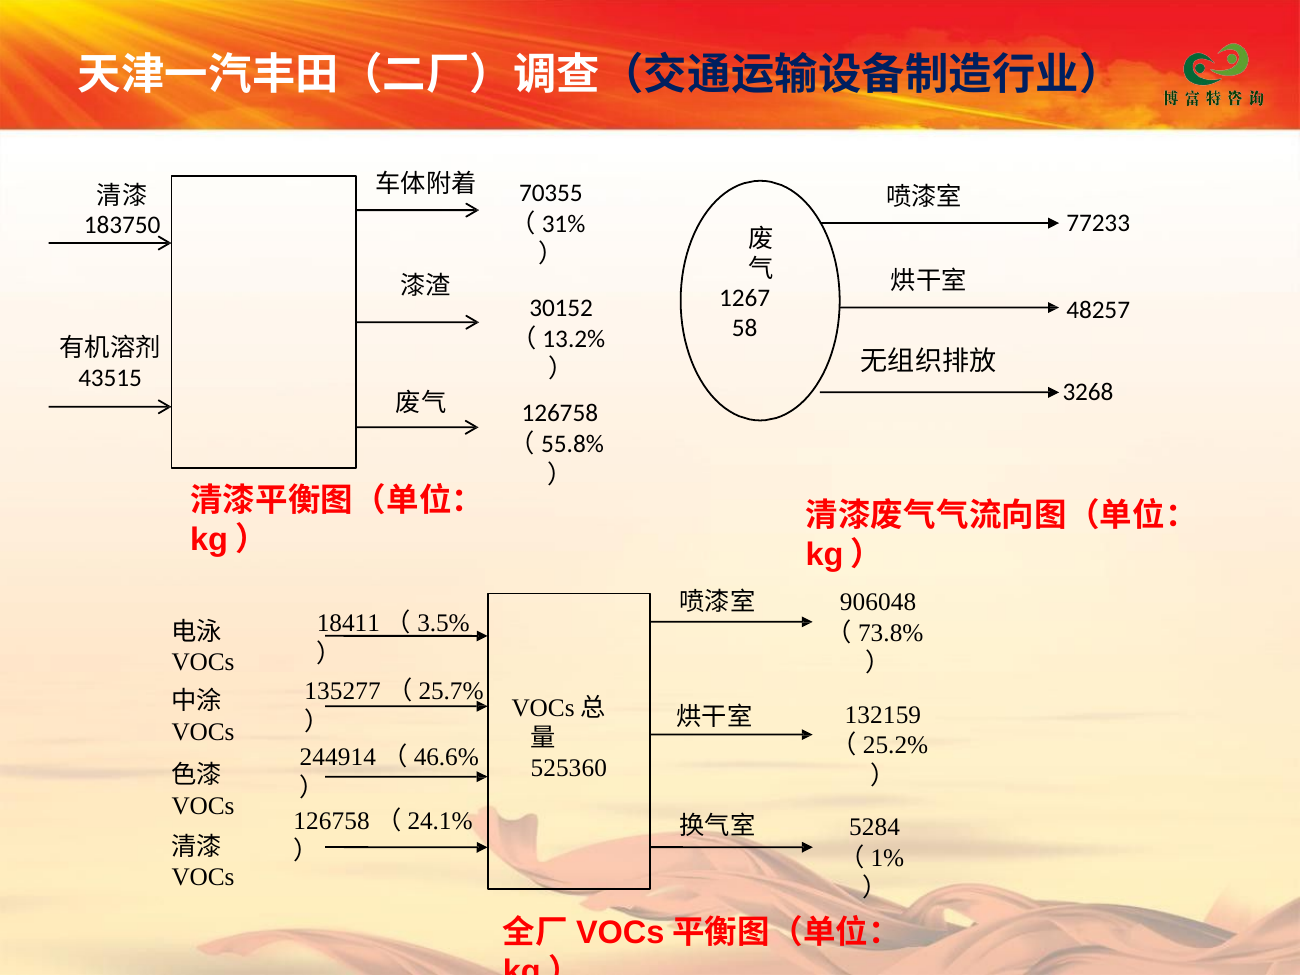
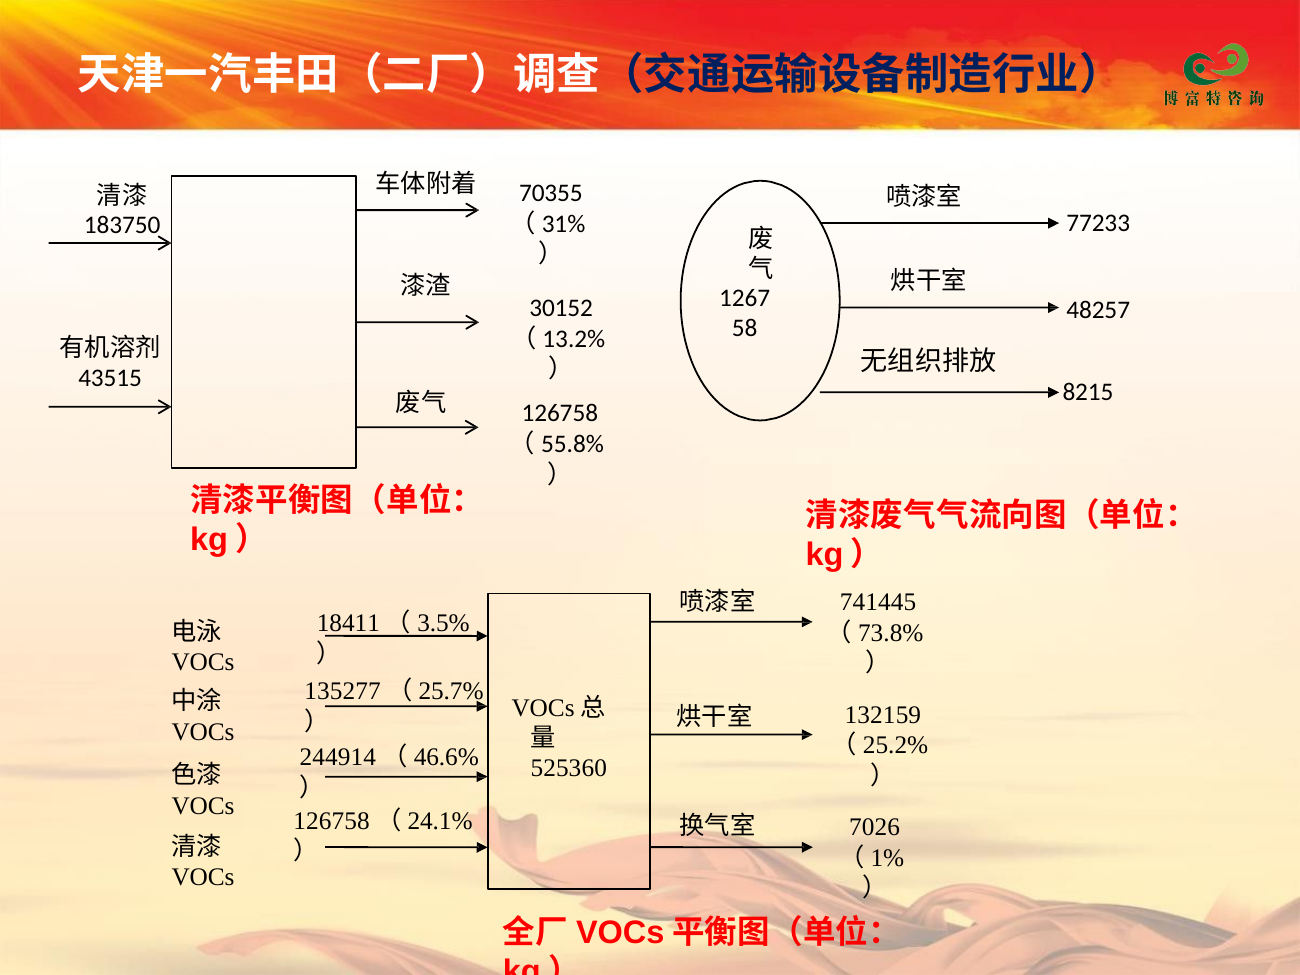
3268: 3268 -> 8215 (1088, 392)
906048: 906048 -> 741445 (878, 602)
5284: 5284 -> 7026 (875, 828)
